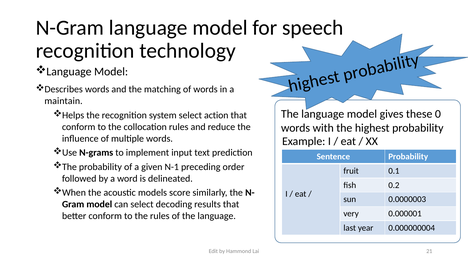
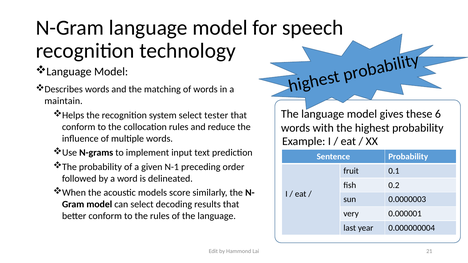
0: 0 -> 6 (438, 114)
action: action -> tester (216, 115)
